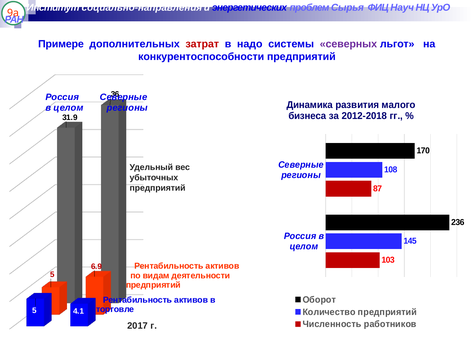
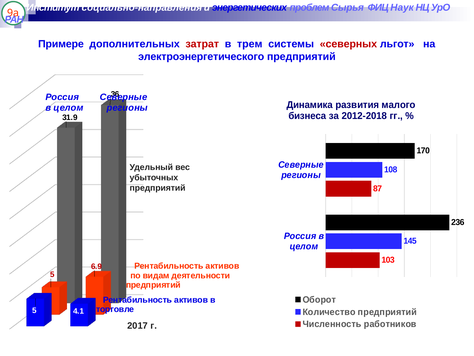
Науч: Науч -> Наук (402, 8)
надо: надо -> трем (250, 44)
северных colour: purple -> red (348, 44)
конкурентоспособности: конкурентоспособности -> электроэнергетического (201, 57)
